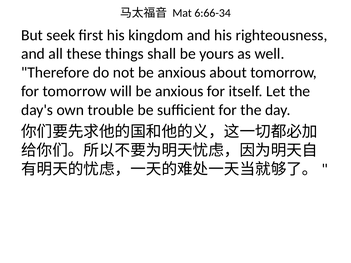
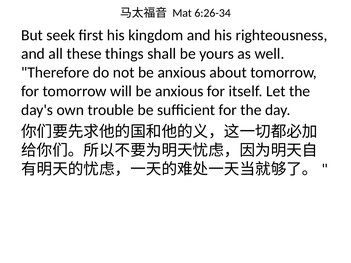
6:66-34: 6:66-34 -> 6:26-34 (213, 13)
